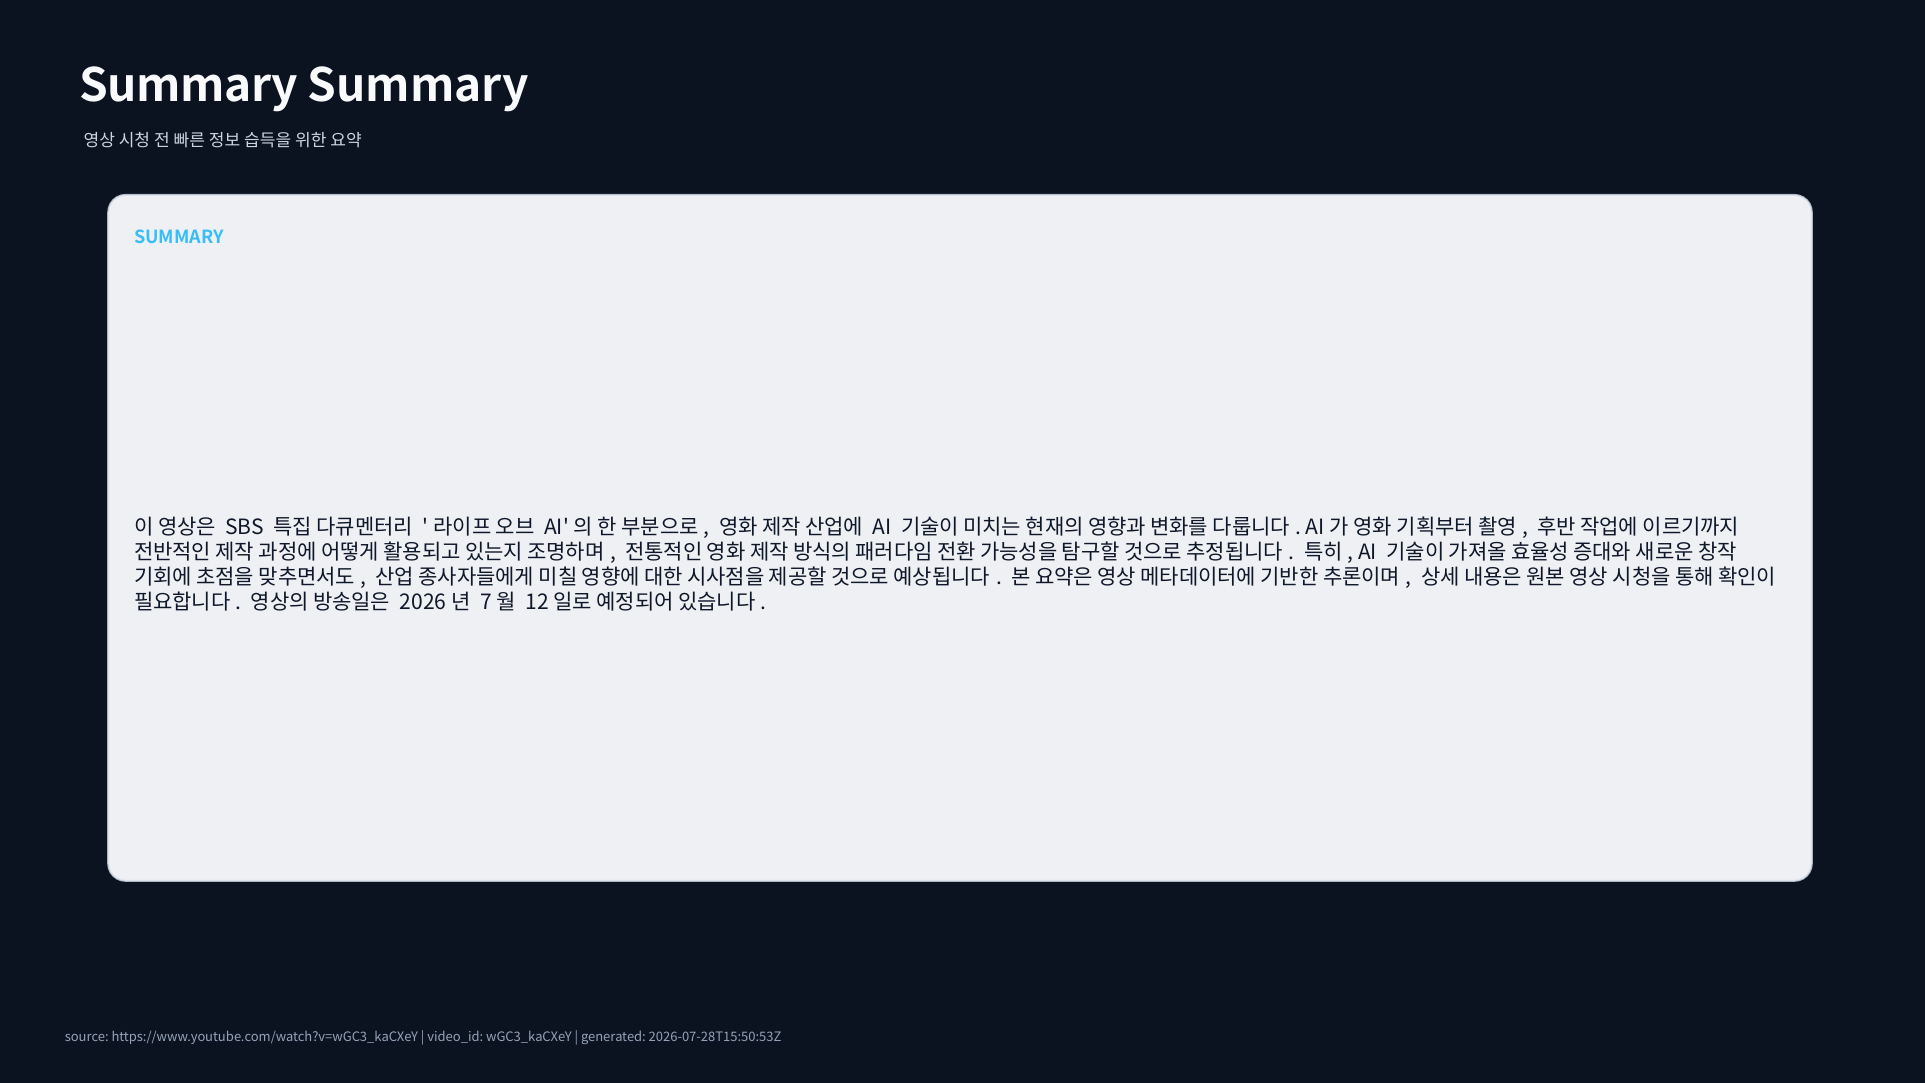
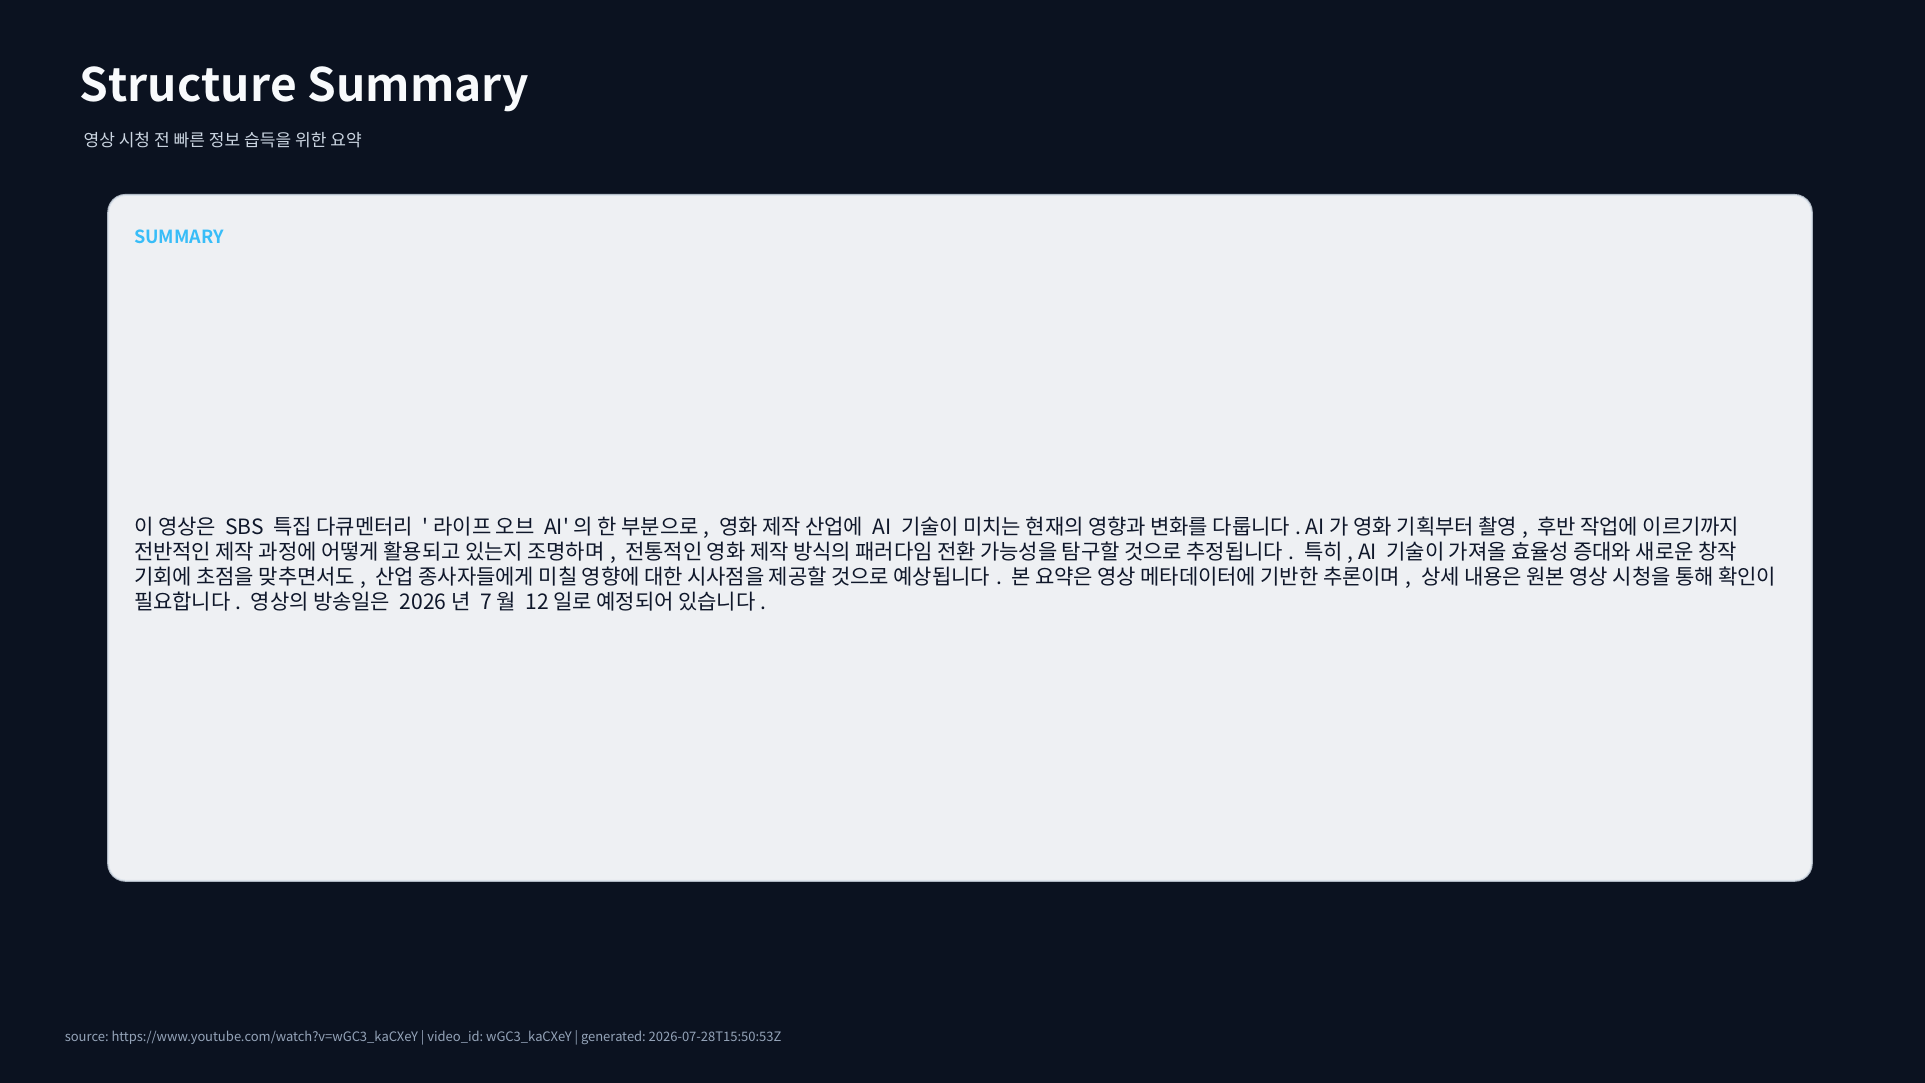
Summary: Summary -> Structure (188, 86)
